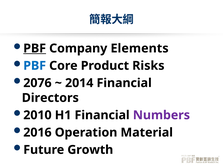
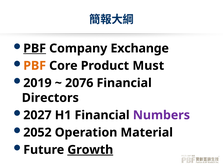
Elements: Elements -> Exchange (140, 48)
PBF colour: blue -> orange (35, 66)
Risks: Risks -> Must (148, 66)
2076: 2076 -> 2019 (37, 83)
2014: 2014 -> 2076 (79, 83)
2010: 2010 -> 2027 (37, 115)
2016: 2016 -> 2052 (37, 133)
Growth underline: none -> present (90, 150)
